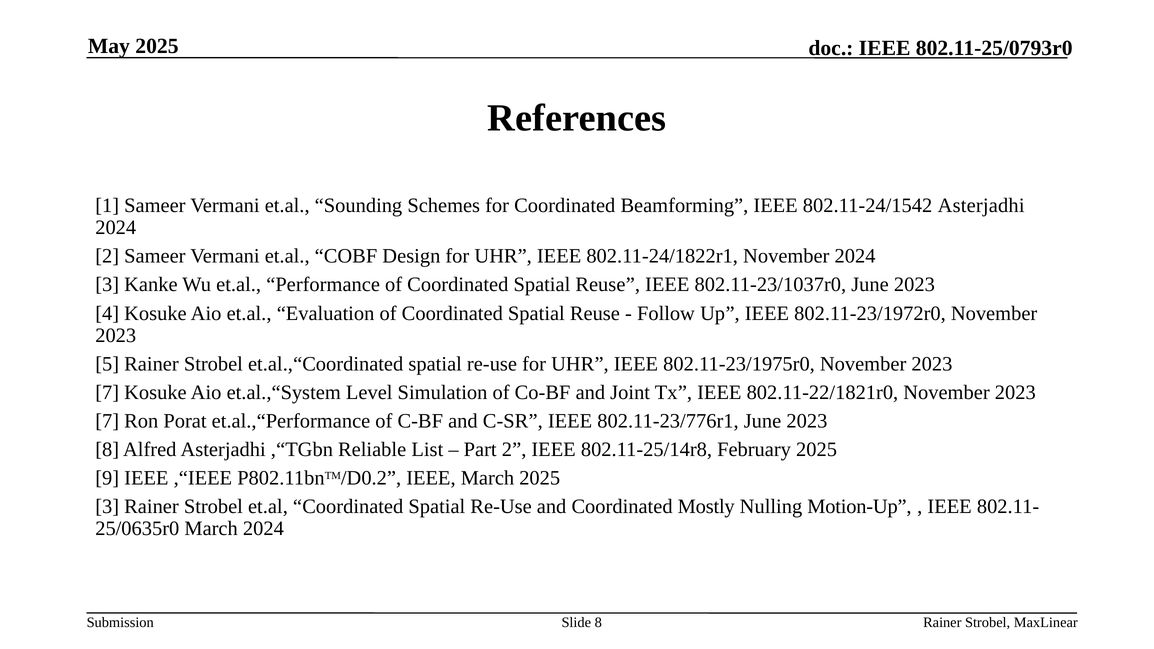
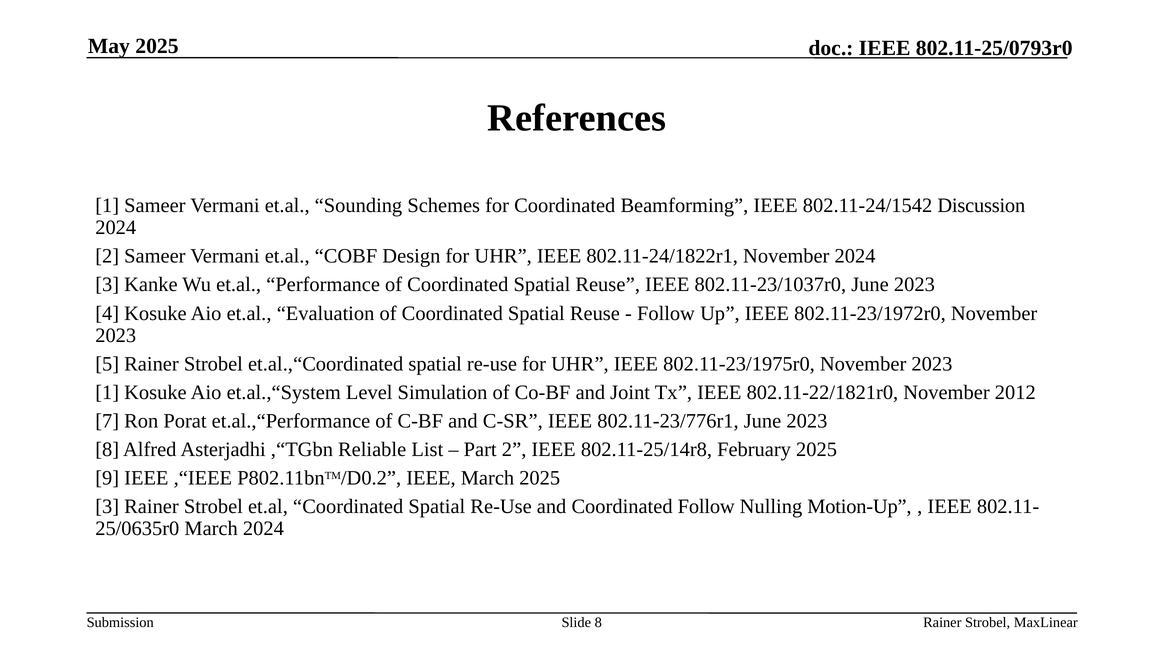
802.11-24/1542 Asterjadhi: Asterjadhi -> Discussion (981, 206)
7: 7 -> 1 (107, 393)
802.11-22/1821r0 November 2023: 2023 -> 2012 (1015, 393)
Coordinated Mostly: Mostly -> Follow (706, 507)
